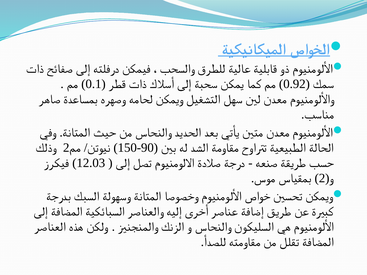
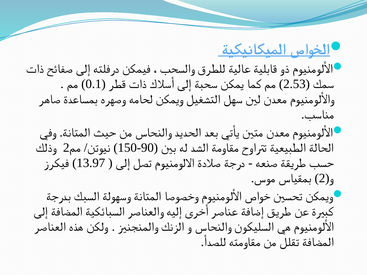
0.92: 0.92 -> 2.53 (294, 84)
12.03: 12.03 -> 13.97 (91, 163)
